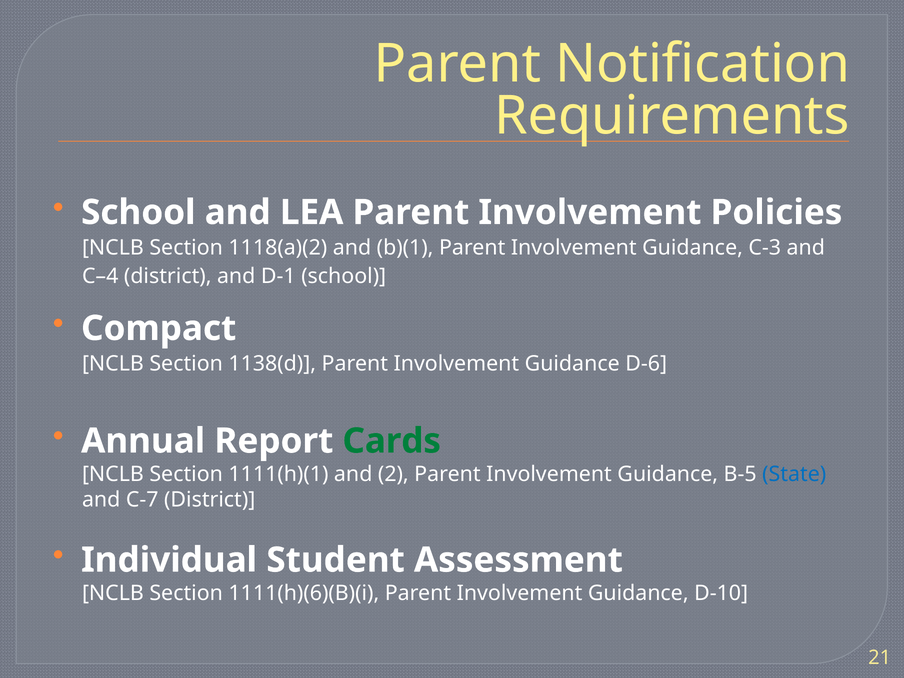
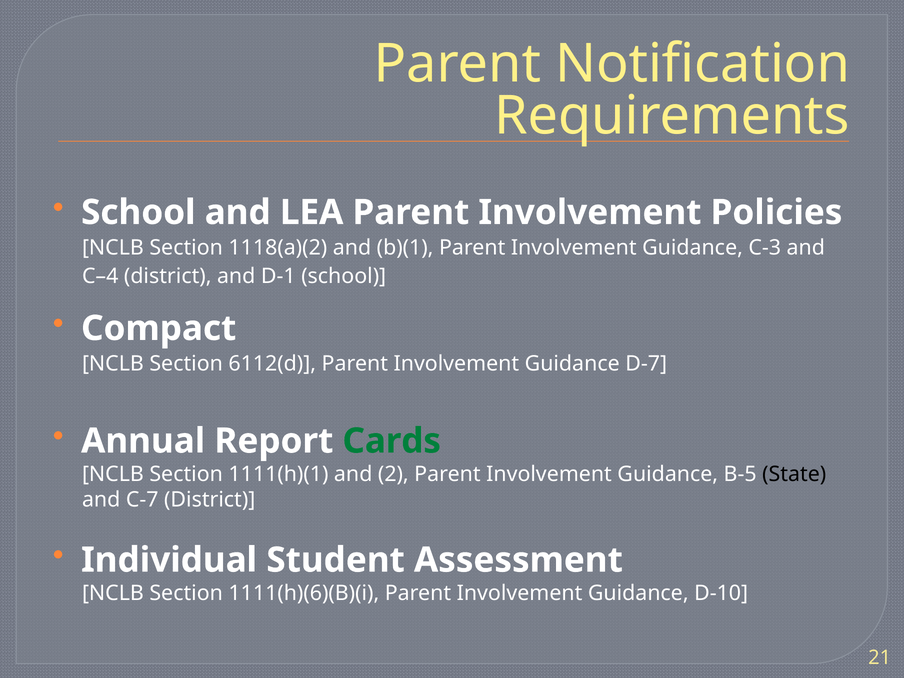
1138(d: 1138(d -> 6112(d (272, 364)
D-6: D-6 -> D-7 (646, 364)
State colour: blue -> black (794, 474)
